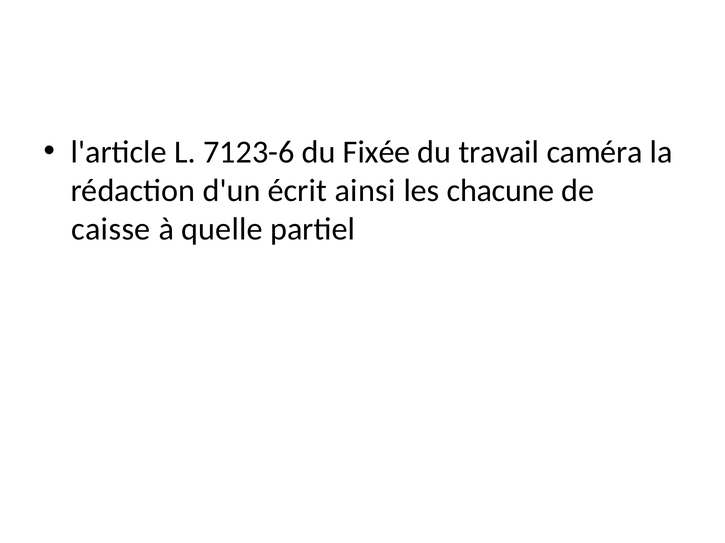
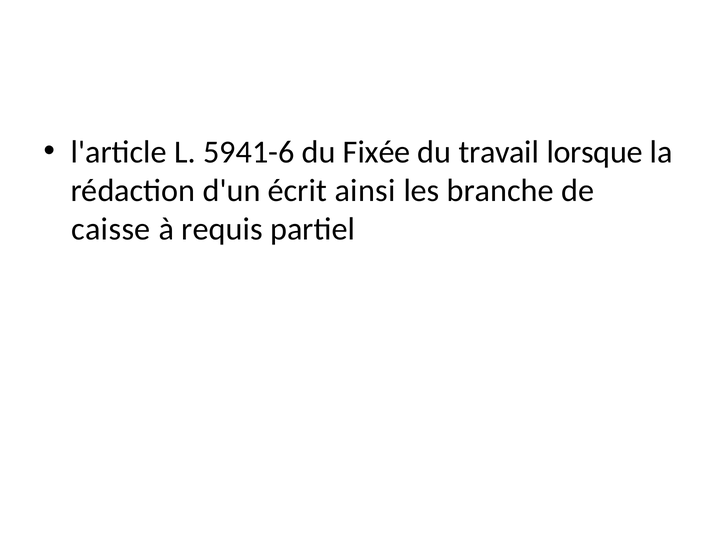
7123-6: 7123-6 -> 5941-6 (249, 152)
caméra: caméra -> lorsque (595, 152)
chacune: chacune -> branche (500, 191)
quelle: quelle -> requis (222, 229)
